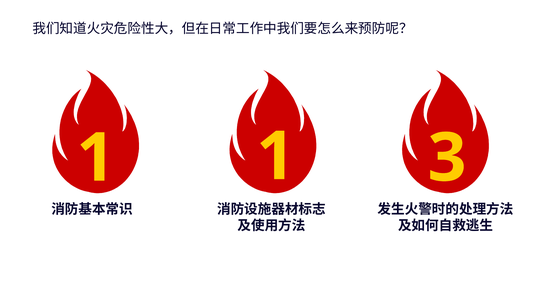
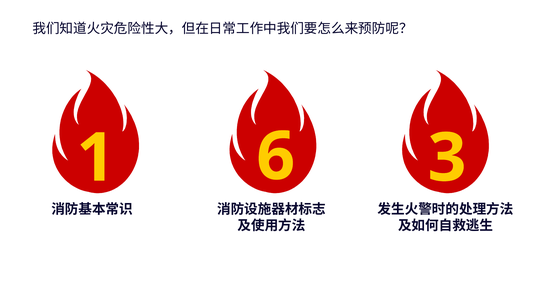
1: 1 -> 6 (276, 157)
